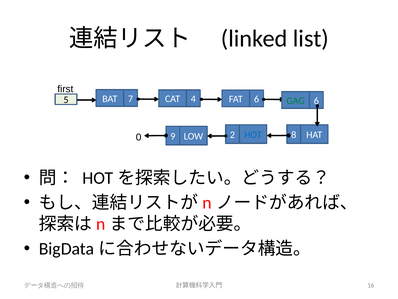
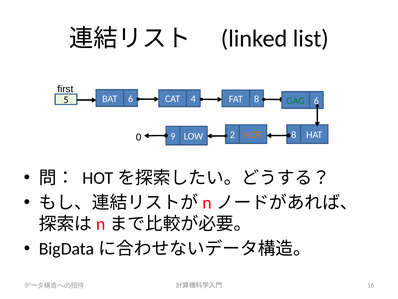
BAT 7: 7 -> 6 (131, 99)
FAT 6: 6 -> 8 (257, 99)
HOT colour: blue -> orange (253, 135)
